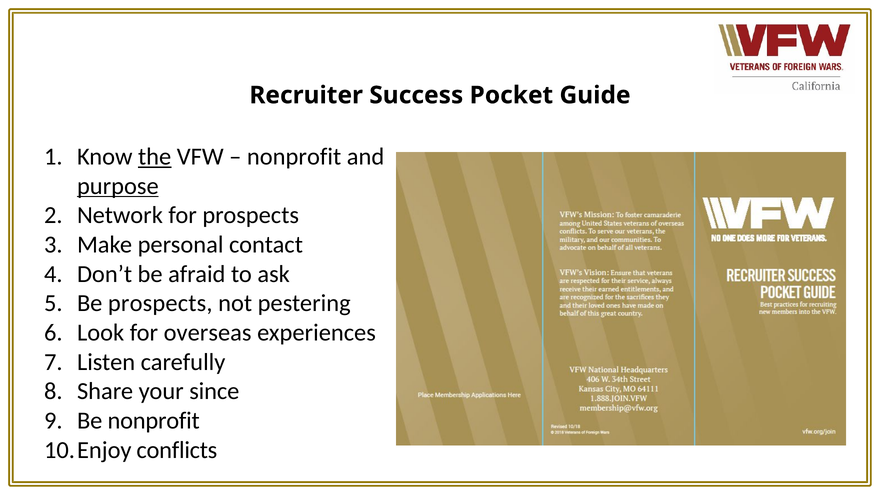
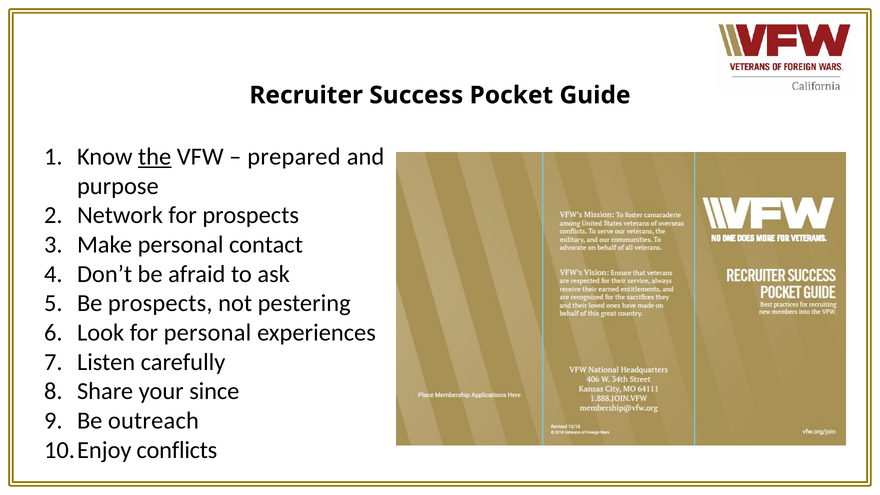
nonprofit: nonprofit -> prepared (294, 157)
purpose underline: present -> none (118, 186)
for overseas: overseas -> personal (207, 333)
Be nonprofit: nonprofit -> outreach (153, 421)
